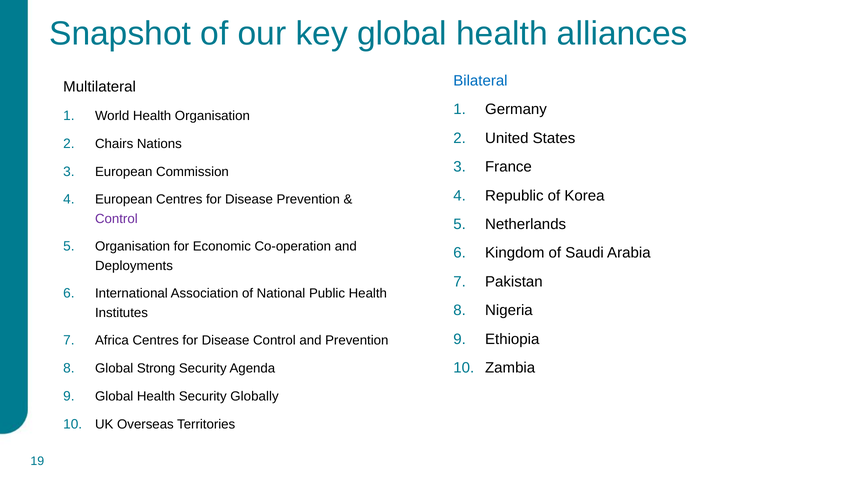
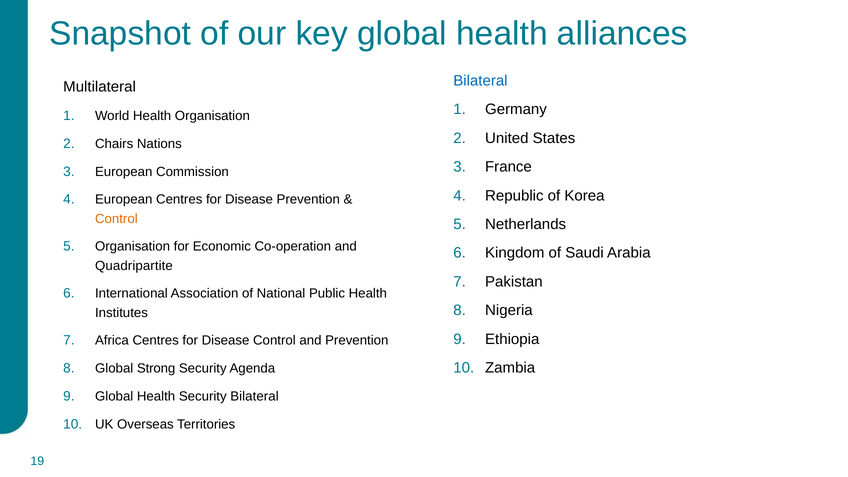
Control colour: purple -> orange (116, 219)
Deployments: Deployments -> Quadripartite (134, 266)
Security Globally: Globally -> Bilateral (255, 396)
